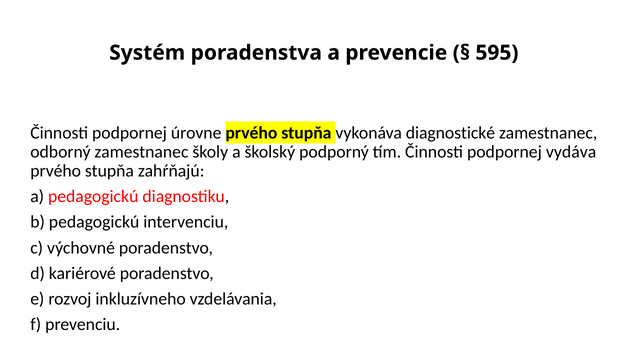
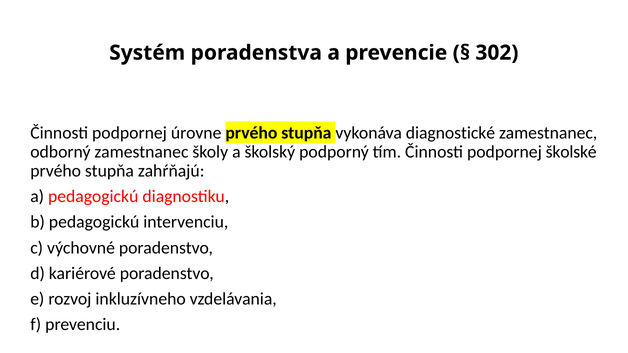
595: 595 -> 302 (497, 53)
vydáva: vydáva -> školské (571, 152)
